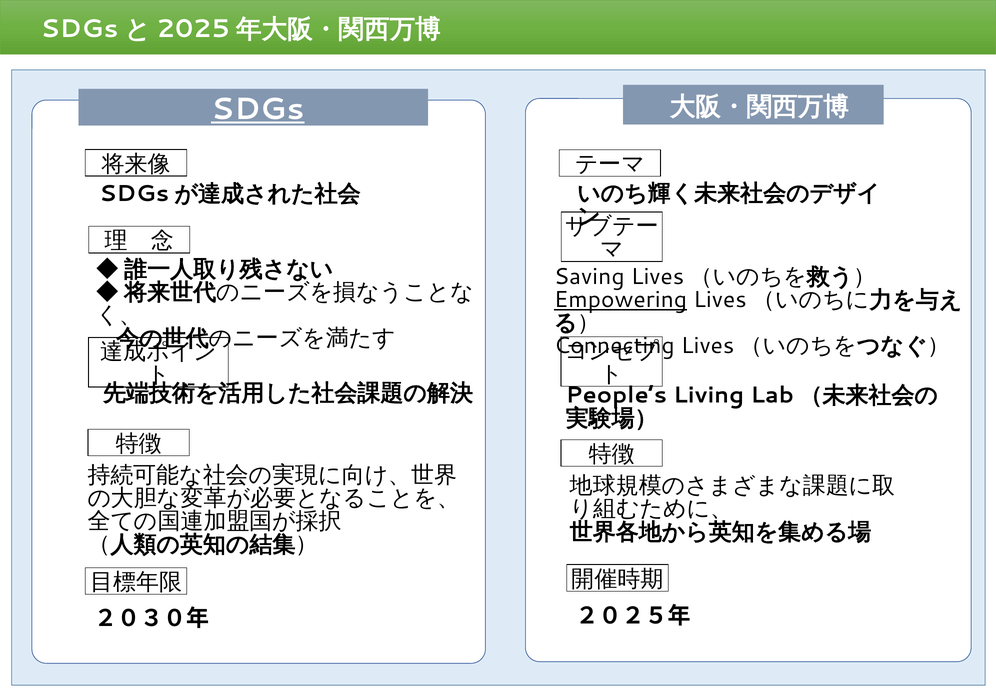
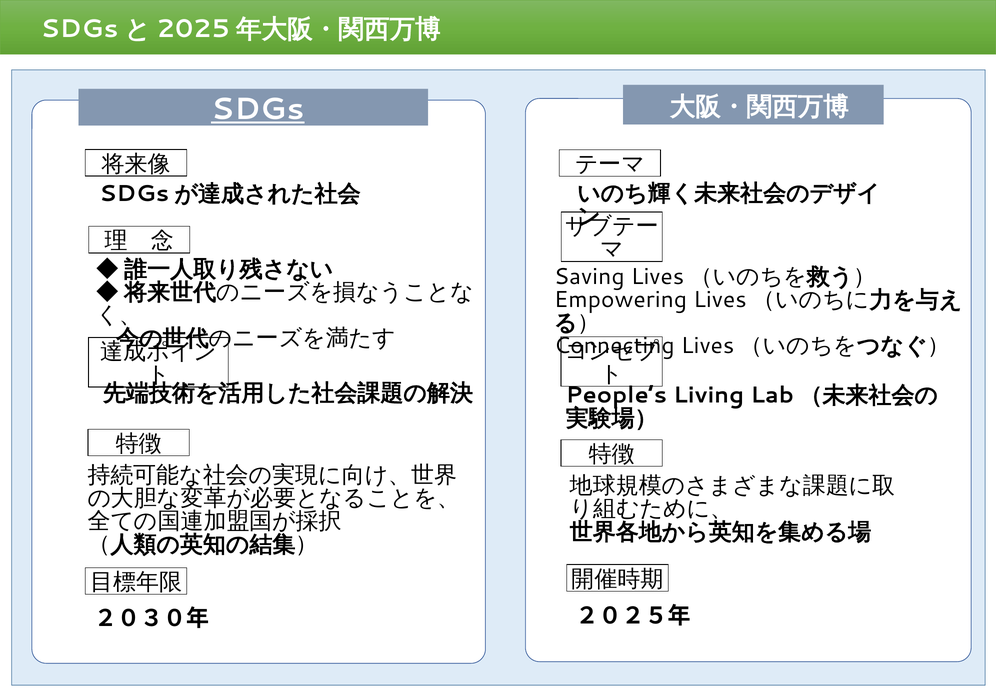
Empowering underline: present -> none (620, 300)
